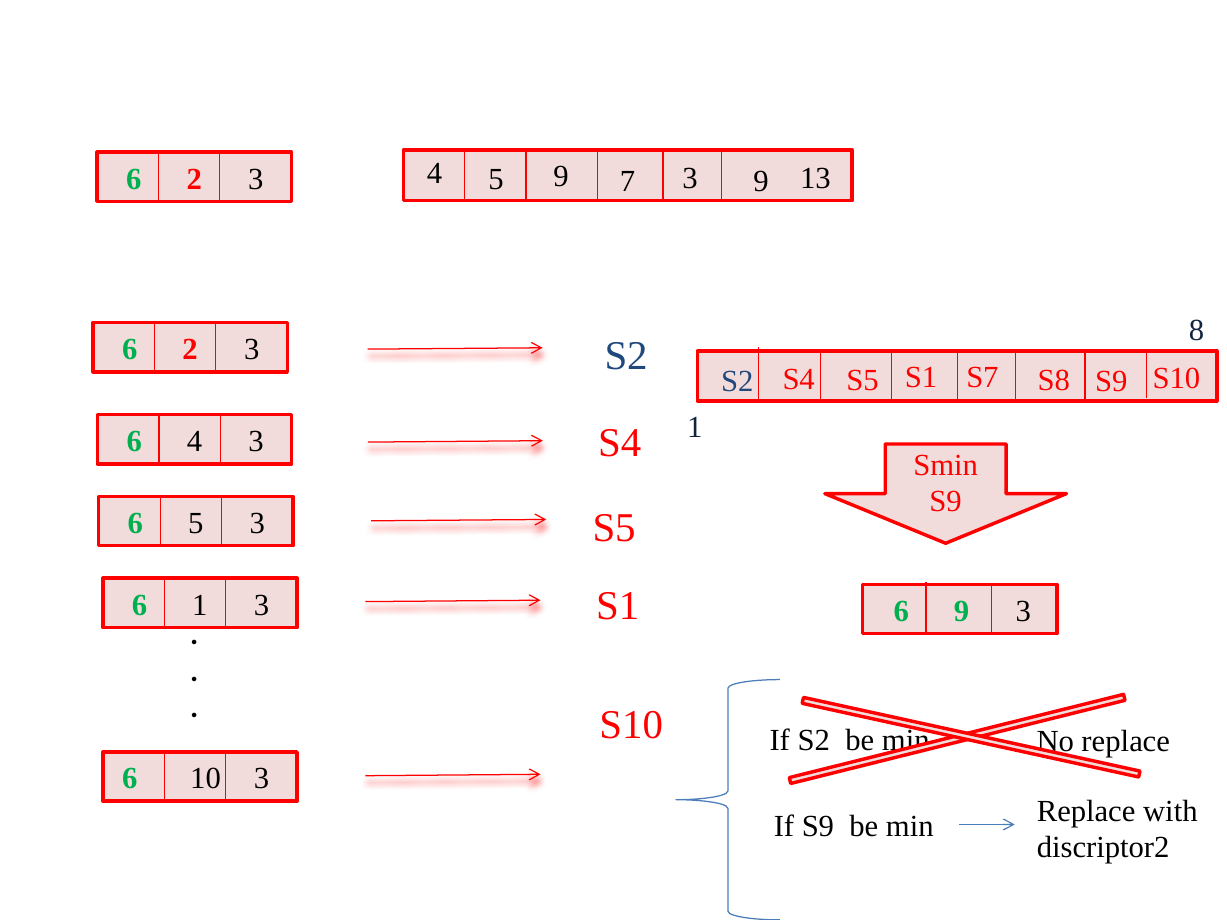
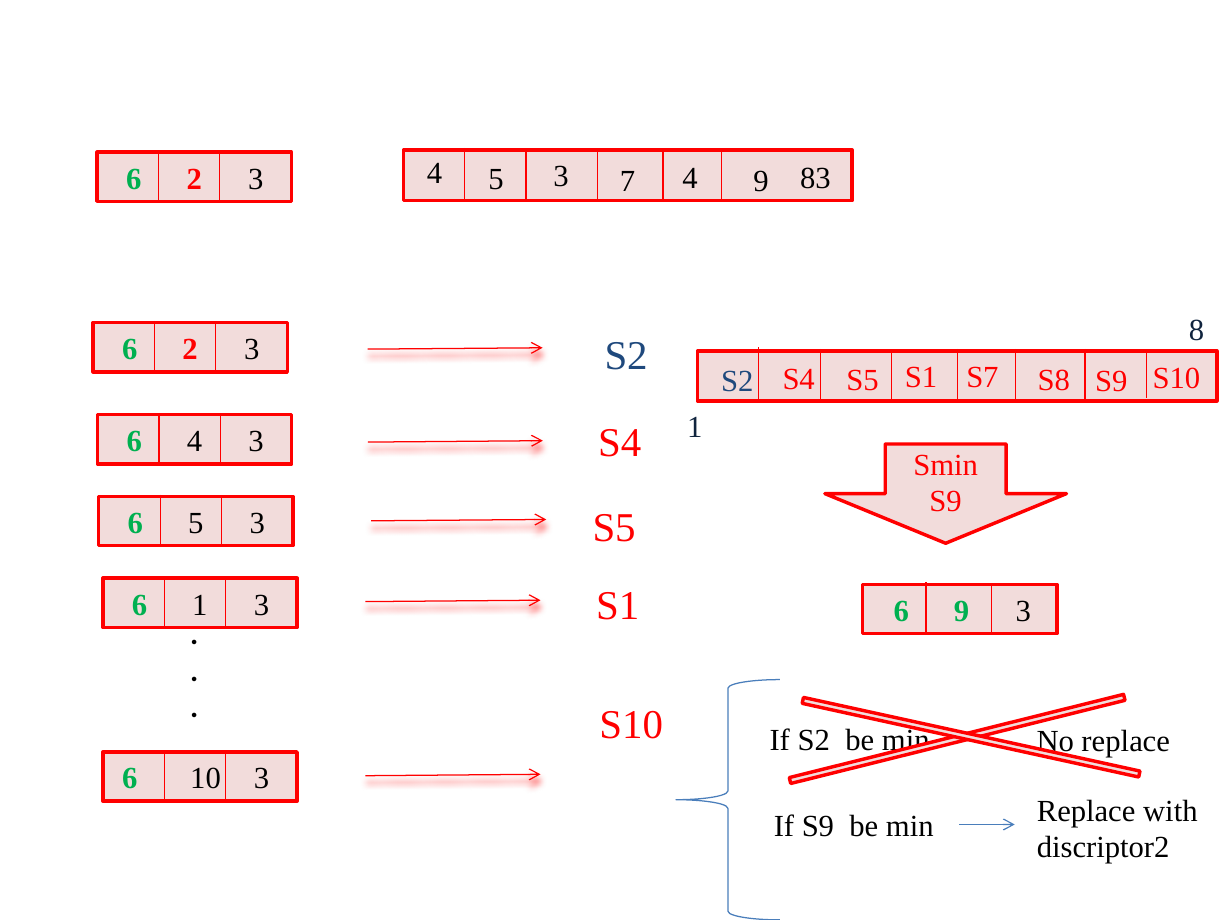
4 5 9: 9 -> 3 (561, 176)
7 3: 3 -> 4 (690, 178)
13: 13 -> 83 (815, 179)
